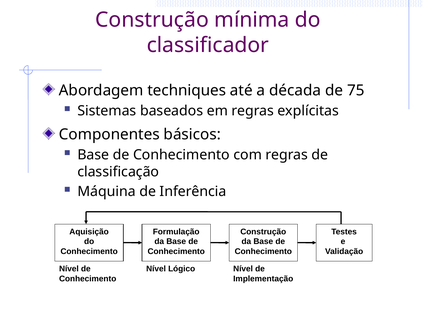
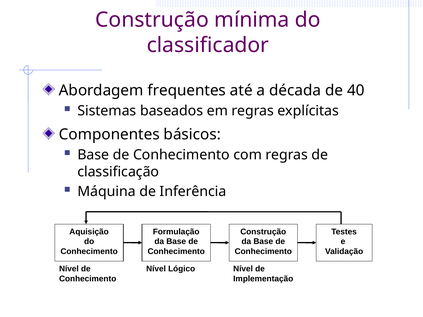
techniques: techniques -> frequentes (187, 91)
75: 75 -> 40 (356, 91)
